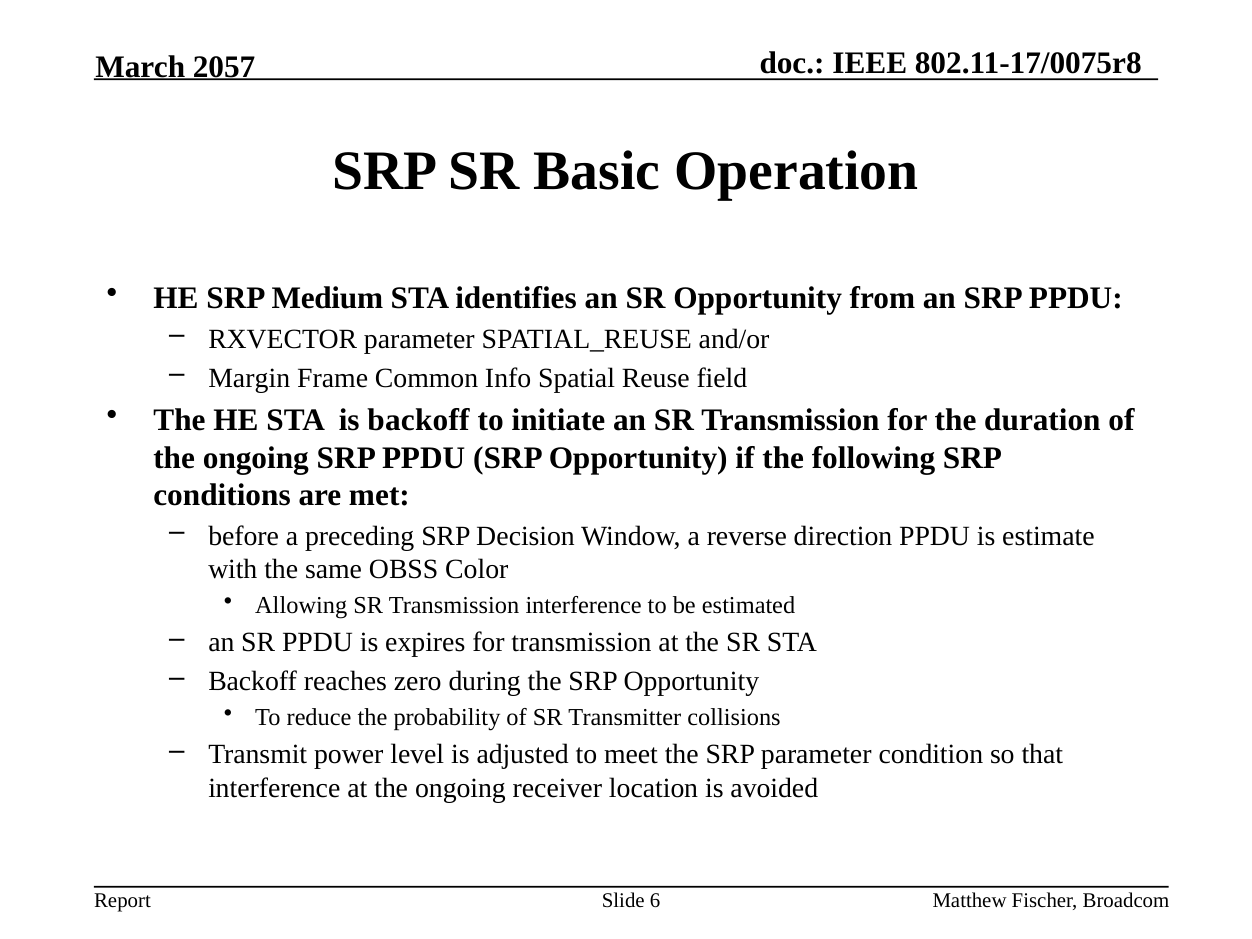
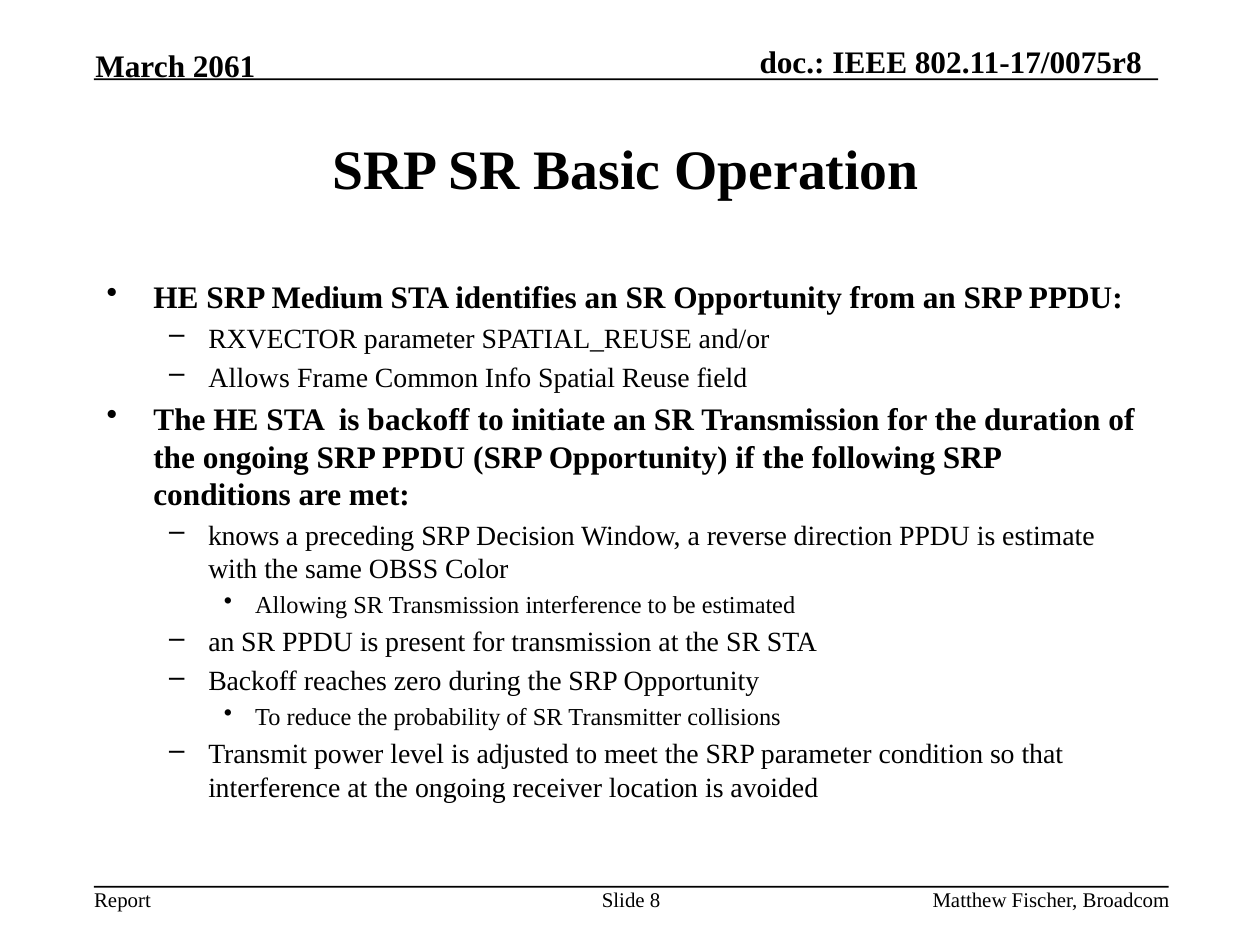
2057: 2057 -> 2061 (224, 67)
Margin: Margin -> Allows (249, 378)
before: before -> knows (244, 536)
expires: expires -> present (425, 643)
6: 6 -> 8 (655, 901)
